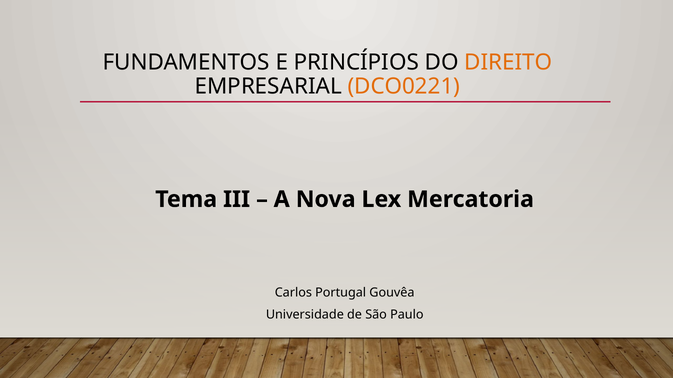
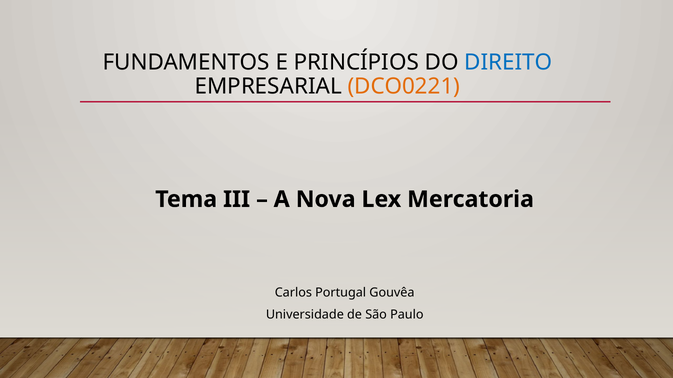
DIREITO colour: orange -> blue (508, 62)
